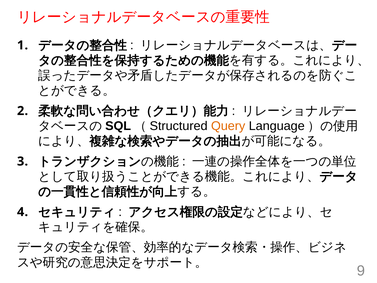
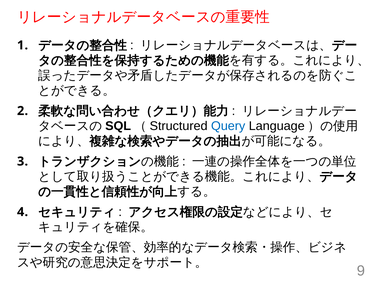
Query colour: orange -> blue (228, 126)
